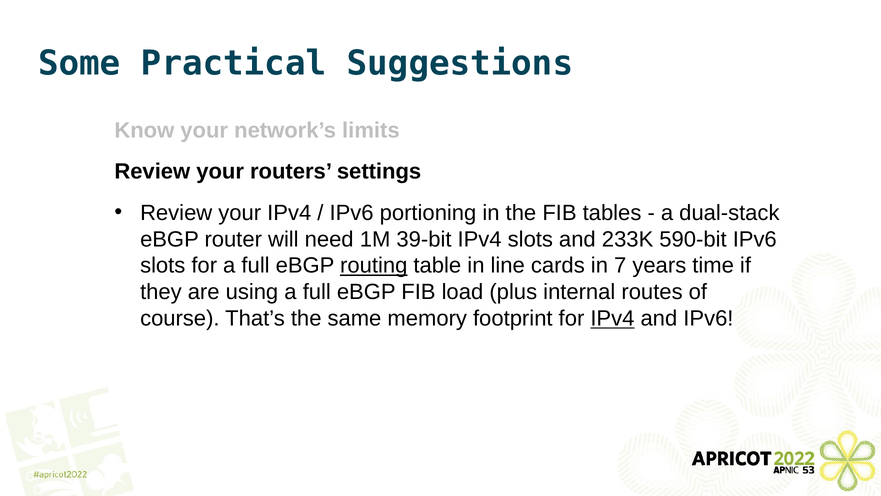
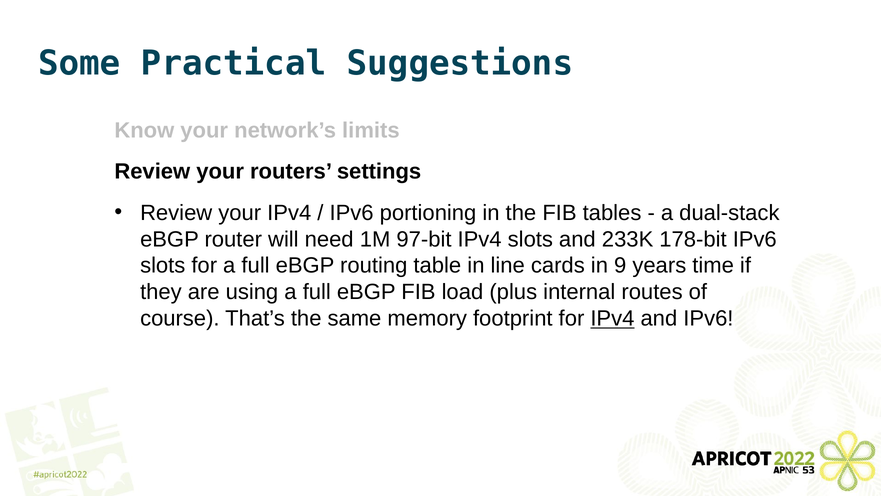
39-bit: 39-bit -> 97-bit (424, 239)
590-bit: 590-bit -> 178-bit (693, 239)
routing underline: present -> none (374, 265)
7: 7 -> 9 (620, 265)
